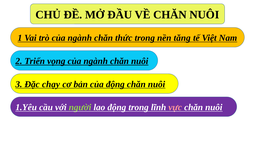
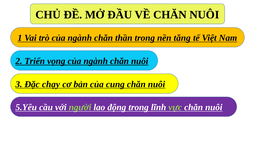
thức: thức -> thần (124, 38)
của động: động -> cung (115, 84)
1.Yêu: 1.Yêu -> 5.Yêu (26, 107)
vực colour: pink -> light green (175, 107)
